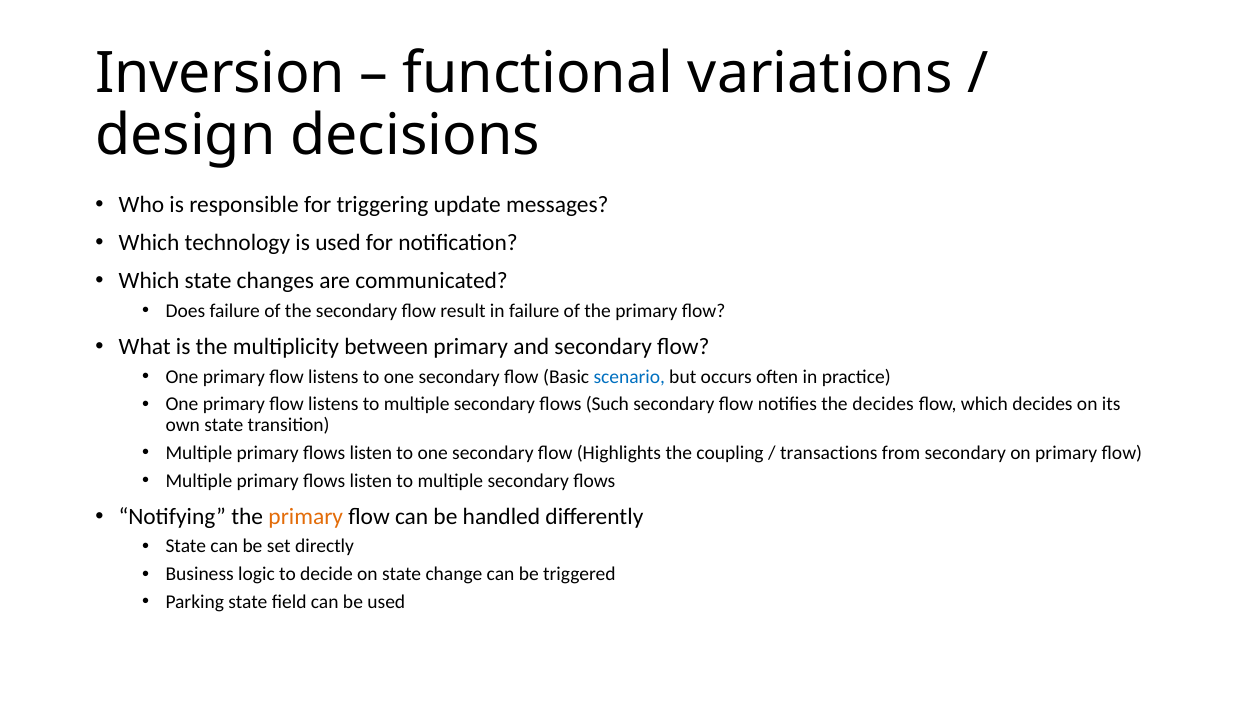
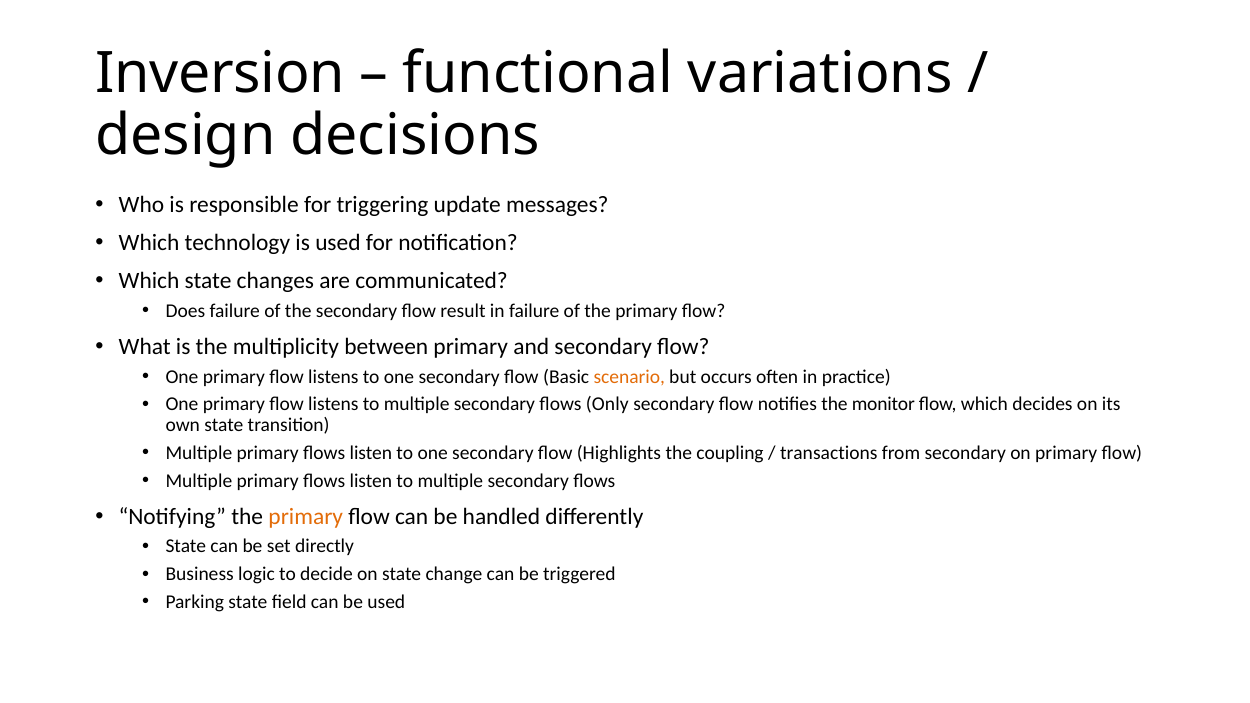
scenario colour: blue -> orange (629, 377)
Such: Such -> Only (607, 404)
the decides: decides -> monitor (883, 404)
